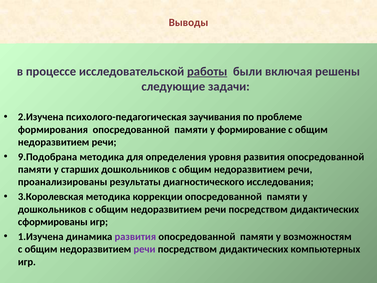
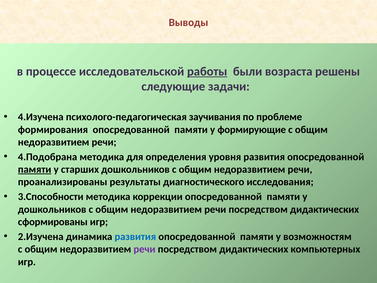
включая: включая -> возраста (289, 71)
2.Изучена: 2.Изучена -> 4.Изучена (41, 117)
формирование: формирование -> формирующие (252, 129)
9.Подобрана: 9.Подобрана -> 4.Подобрана (48, 157)
памяти underline: none -> present (35, 169)
3.Королевская: 3.Королевская -> 3.Способности (51, 197)
1.Изучена: 1.Изучена -> 2.Изучена (41, 236)
развития colour: purple -> blue (135, 236)
